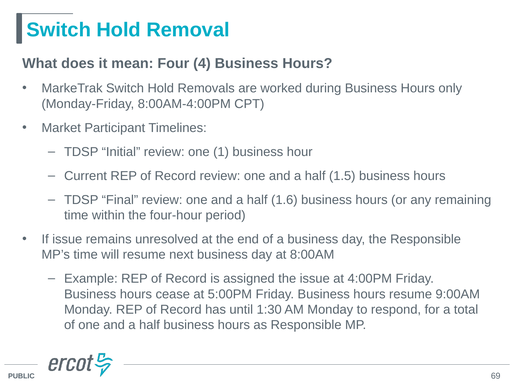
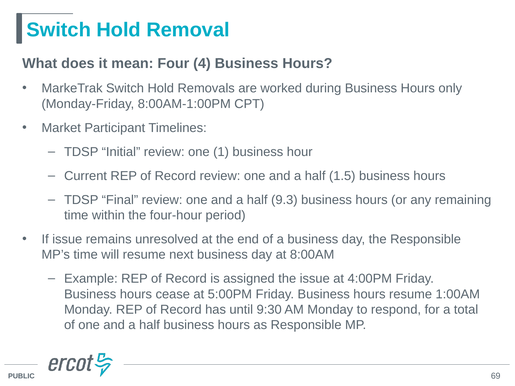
8:00AM-4:00PM: 8:00AM-4:00PM -> 8:00AM-1:00PM (184, 104)
1.6: 1.6 -> 9.3 (284, 200)
9:00AM: 9:00AM -> 1:00AM (458, 294)
1:30: 1:30 -> 9:30 (269, 310)
